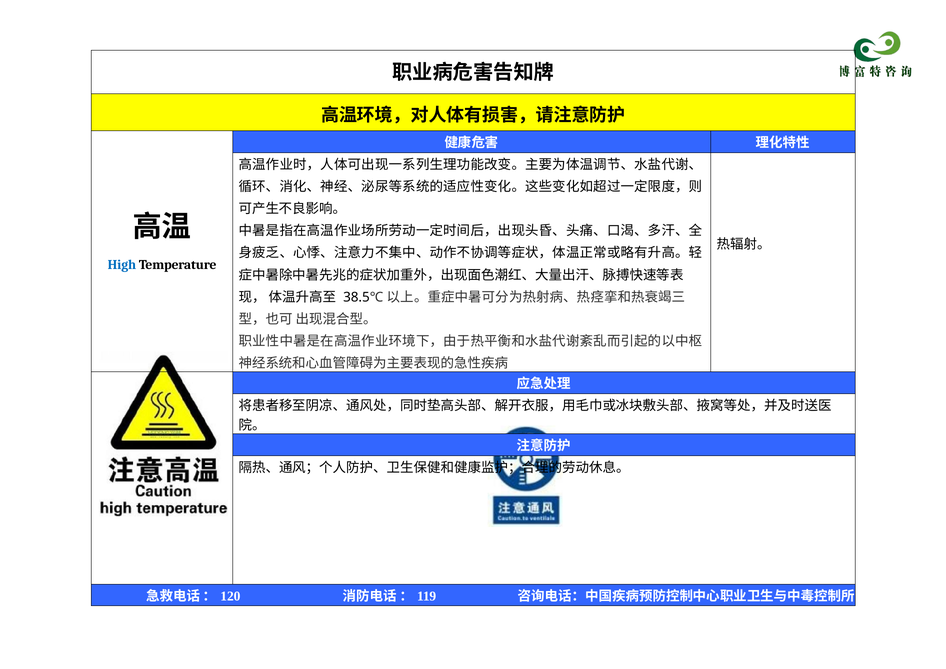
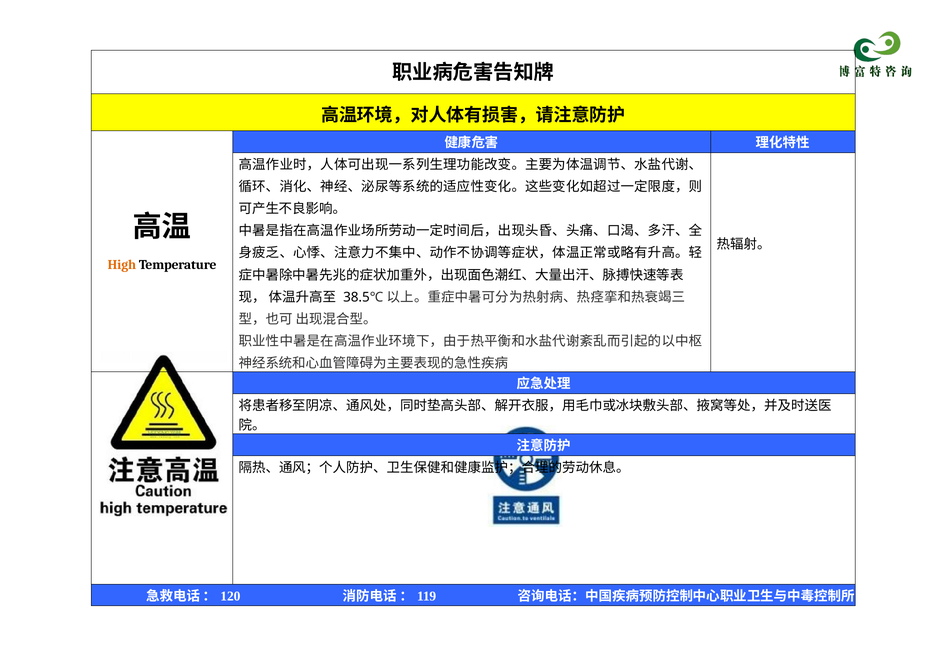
High colour: blue -> orange (122, 265)
